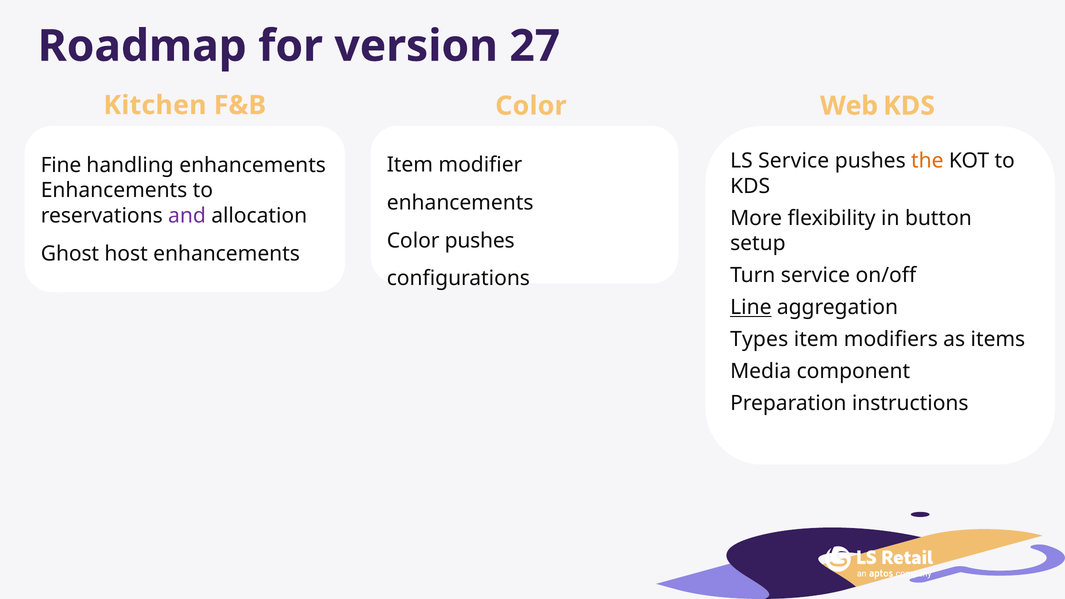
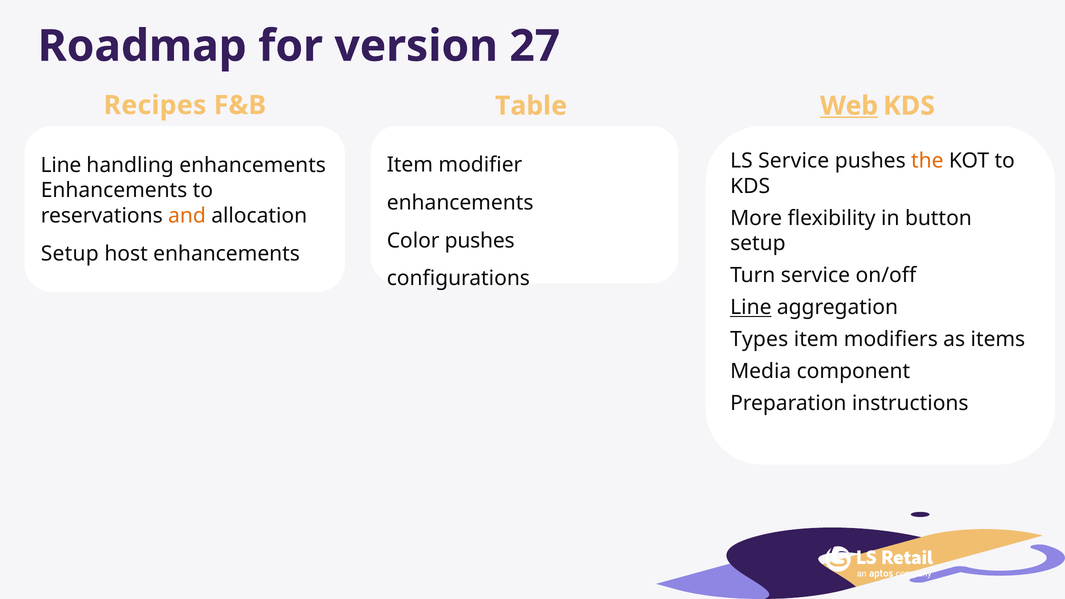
Kitchen: Kitchen -> Recipes (155, 105)
Color: Color -> Table (531, 106)
Web underline: none -> present (849, 106)
Fine: Fine -> Line (61, 165)
and colour: purple -> orange (187, 216)
Ghost: Ghost -> Setup (70, 254)
